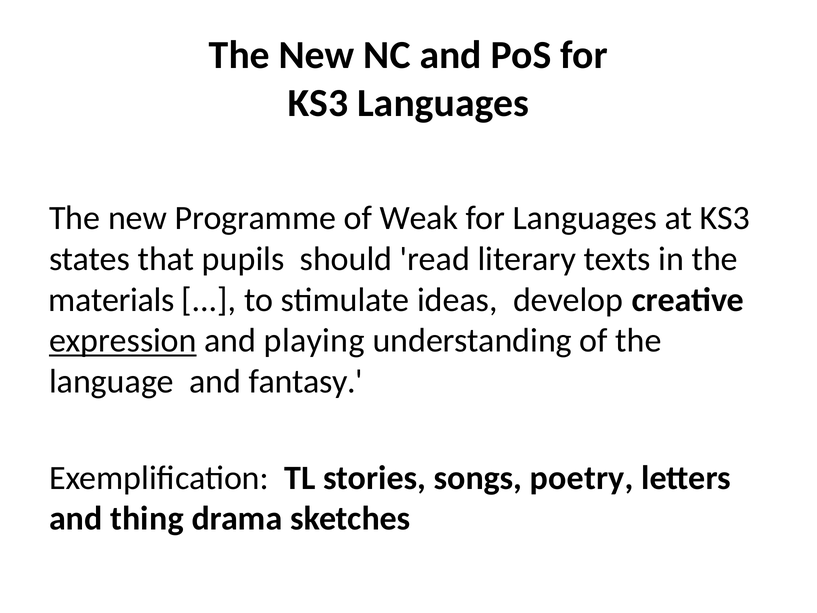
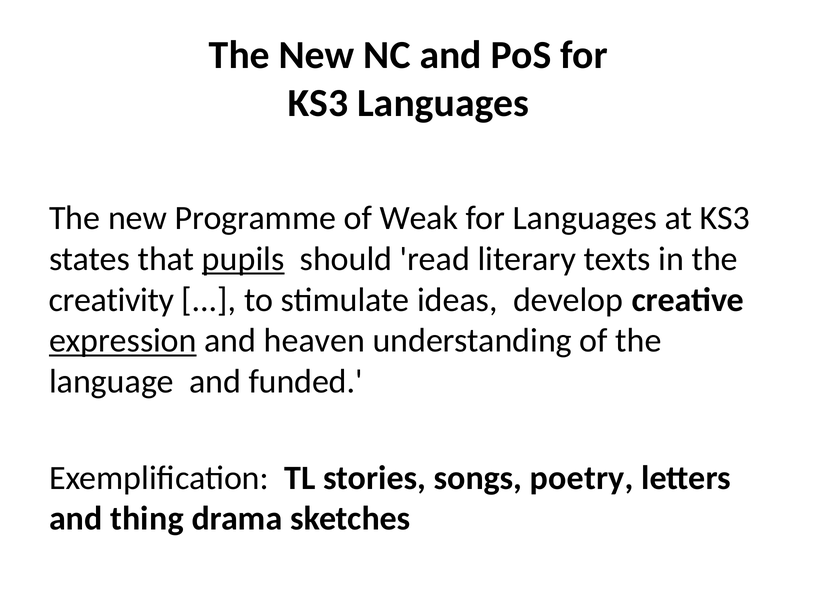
pupils underline: none -> present (243, 259)
materials: materials -> creativity (111, 300)
playing: playing -> heaven (314, 341)
fantasy: fantasy -> funded (306, 381)
